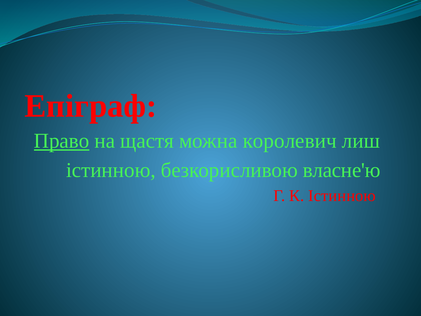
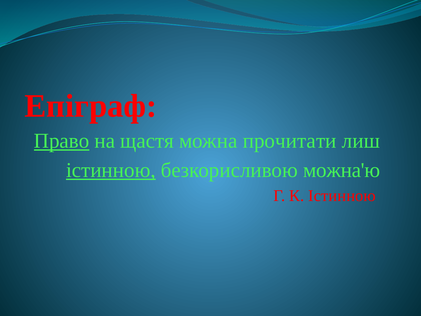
королевич: королевич -> прочитати (290, 141)
істинною underline: none -> present (111, 170)
власне'ю: власне'ю -> можна'ю (342, 170)
